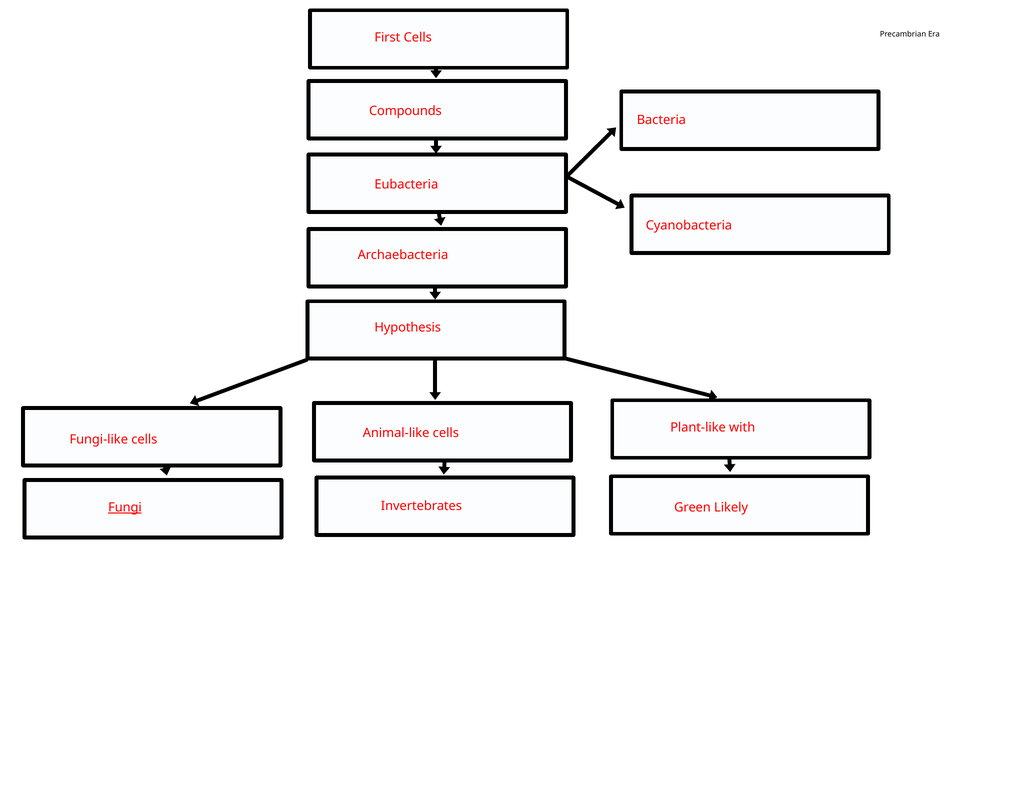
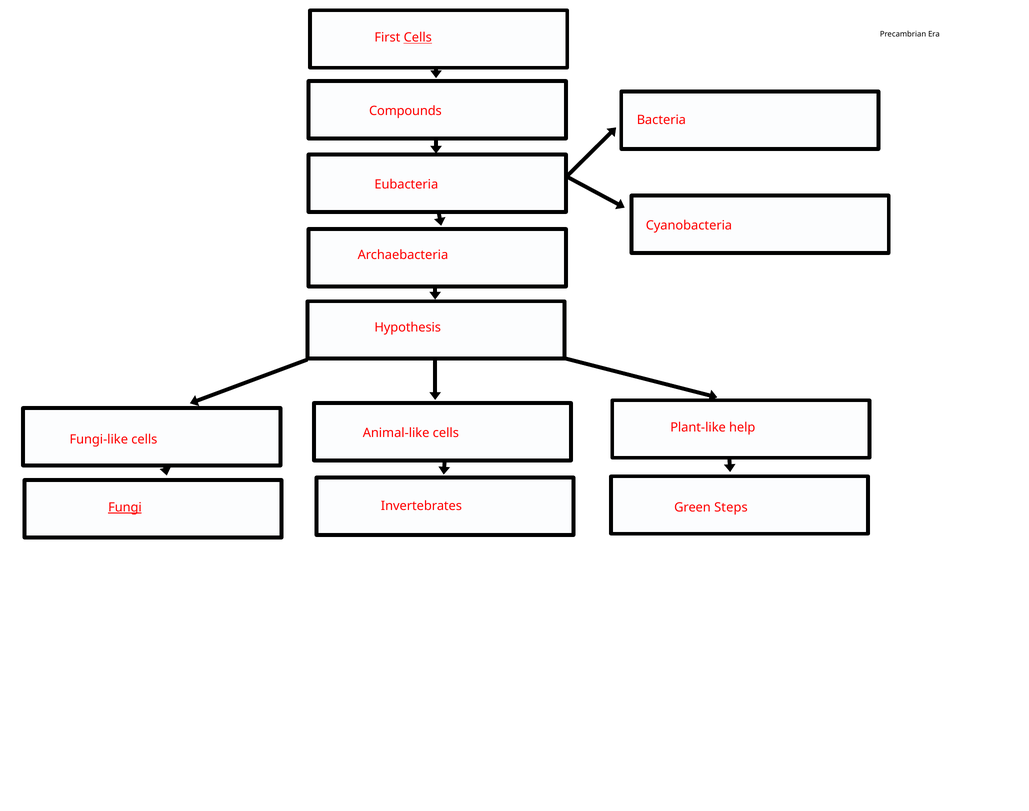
Cells underline: none -> present (418, 38)
with: with -> help (742, 427)
Likely: Likely -> Steps (731, 507)
